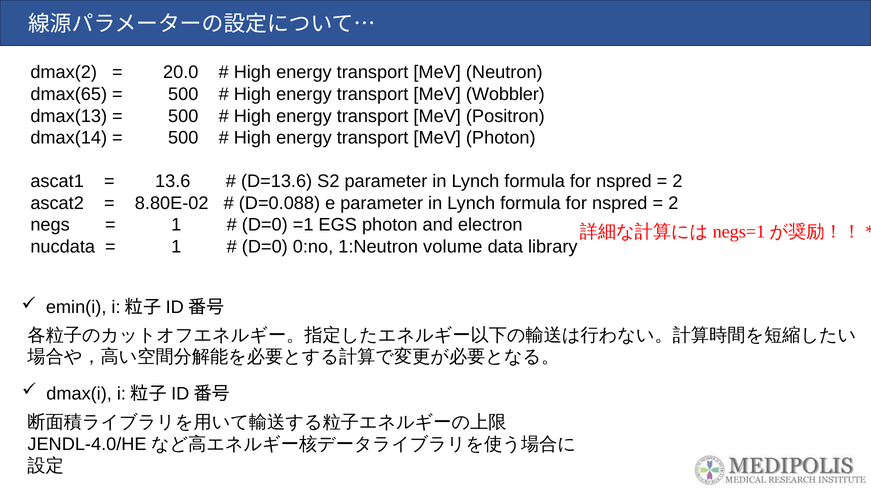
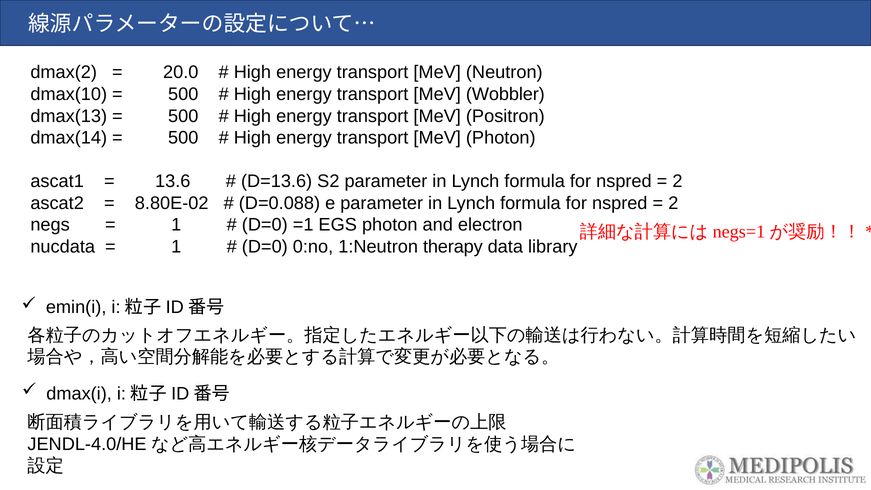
dmax(65: dmax(65 -> dmax(10 (69, 94)
volume: volume -> therapy (453, 247)
